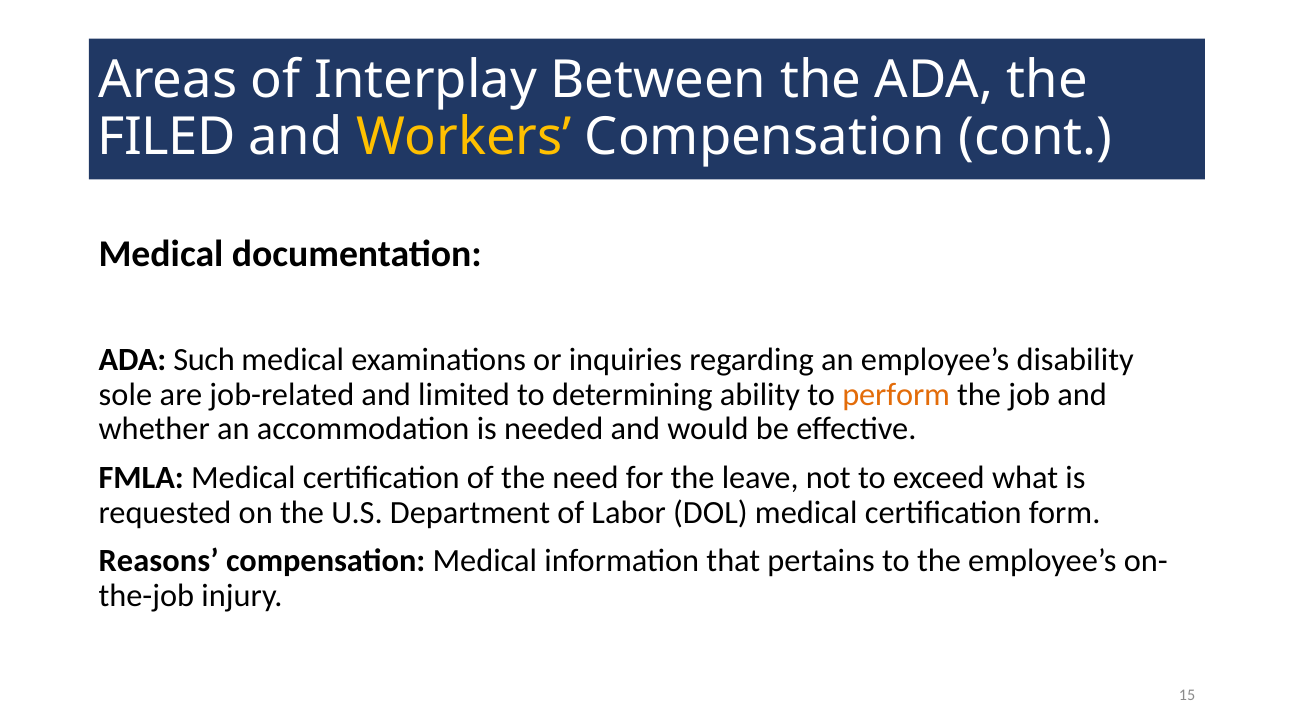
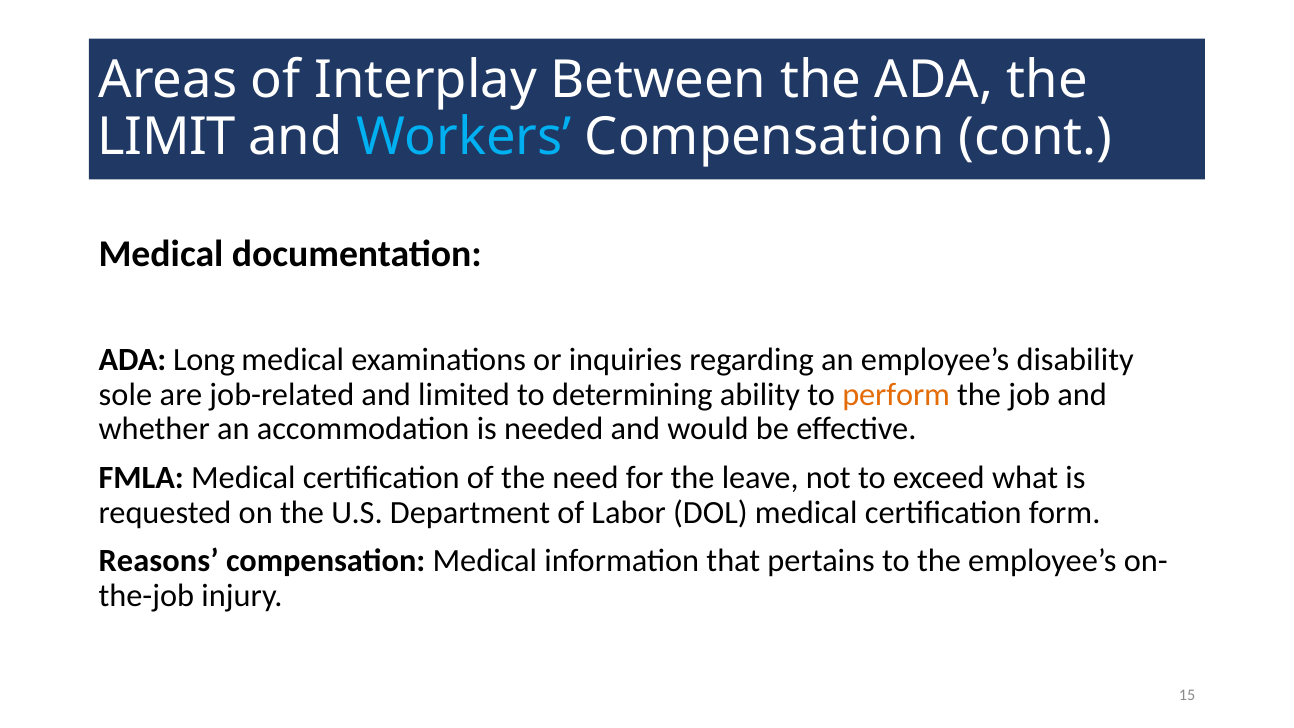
FILED: FILED -> LIMIT (167, 137)
Workers colour: yellow -> light blue (464, 137)
Such: Such -> Long (204, 359)
